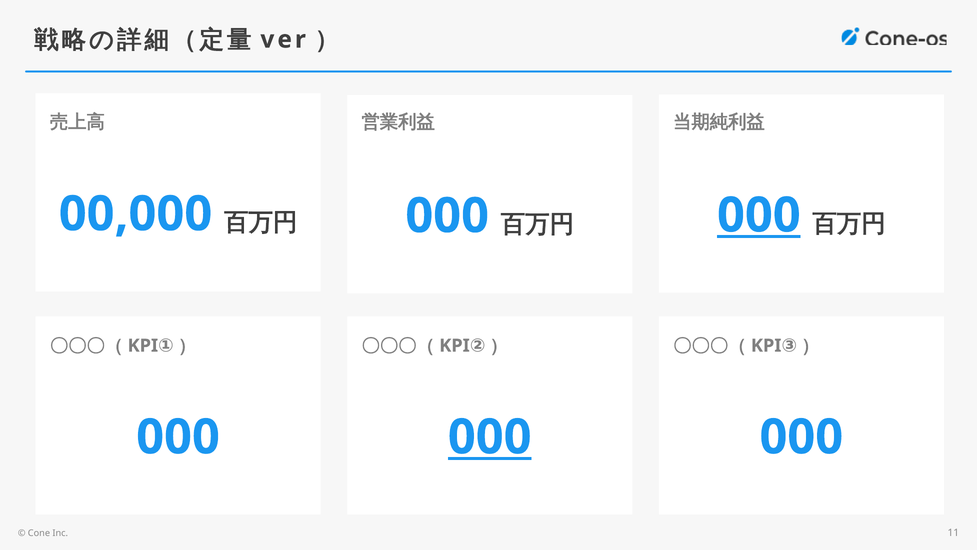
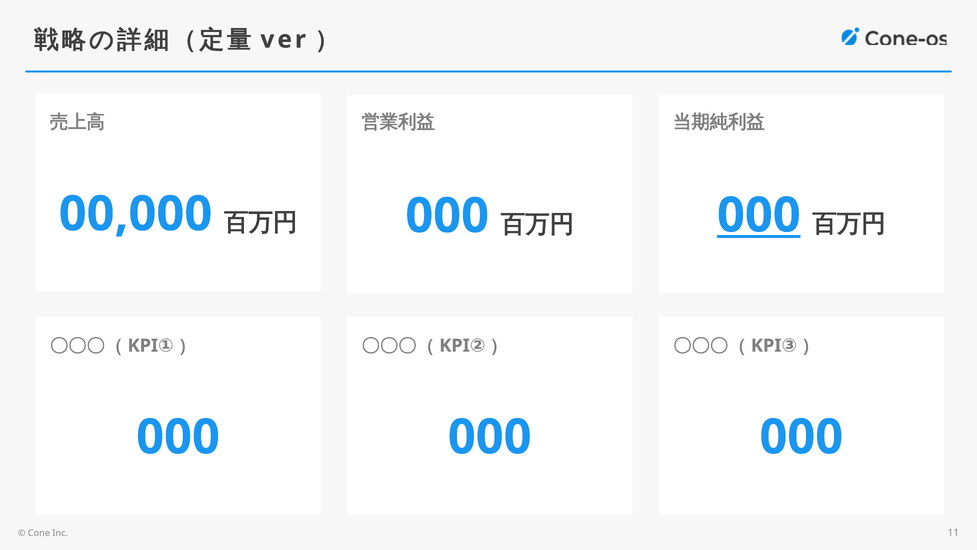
000 underline: present -> none (490, 437)
